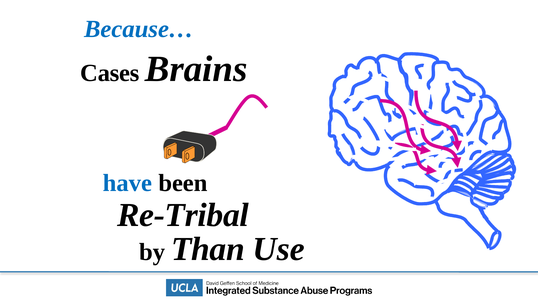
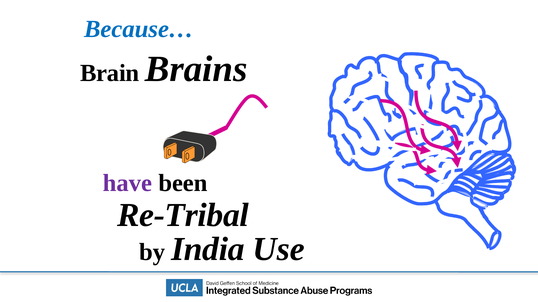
Cases: Cases -> Brain (110, 73)
have colour: blue -> purple (128, 184)
Than: Than -> India (208, 250)
